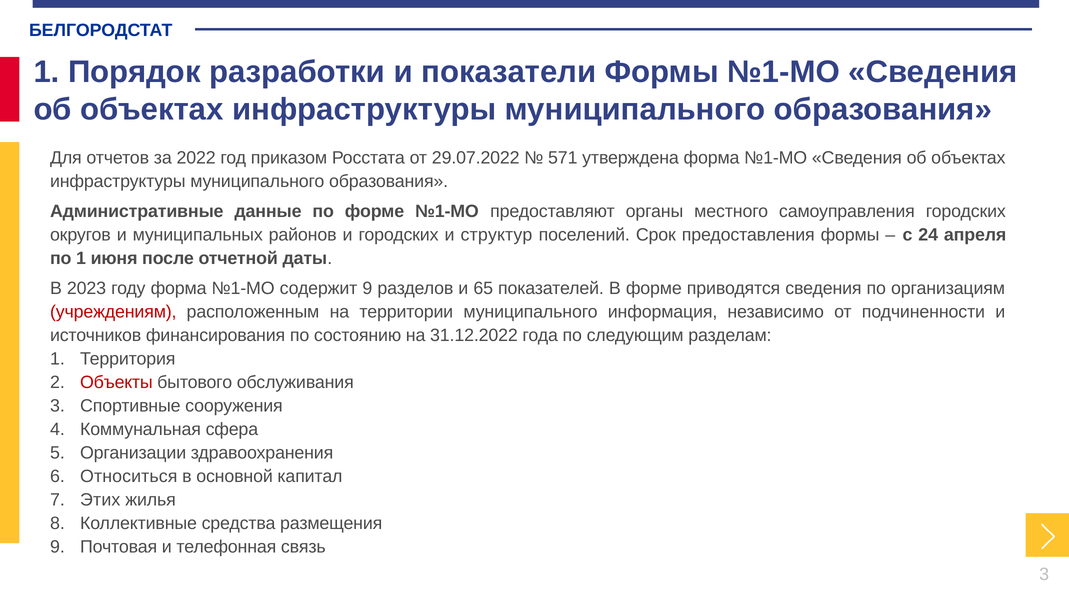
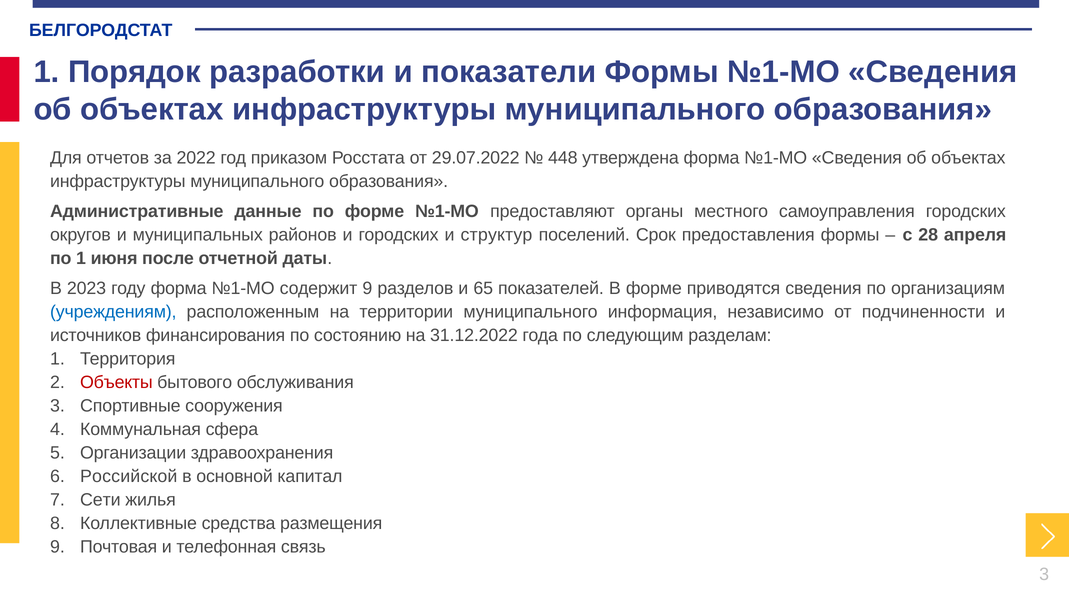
571: 571 -> 448 (563, 158)
24: 24 -> 28 (928, 235)
учреждениям colour: red -> blue (113, 312)
Относиться: Относиться -> Российской (129, 477)
Этих: Этих -> Сети (100, 500)
